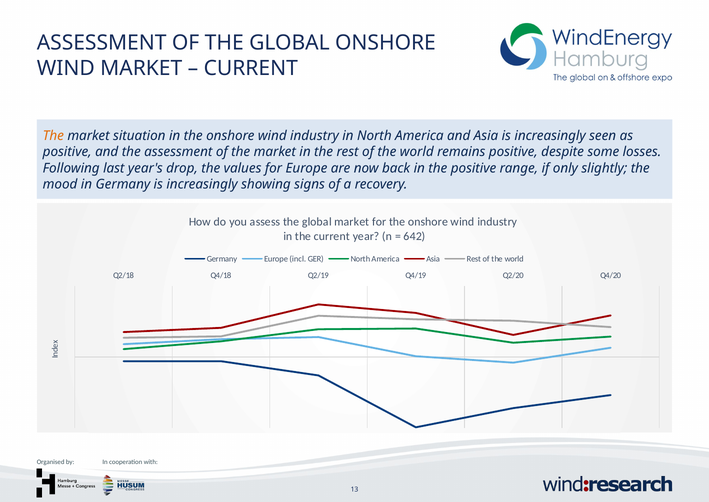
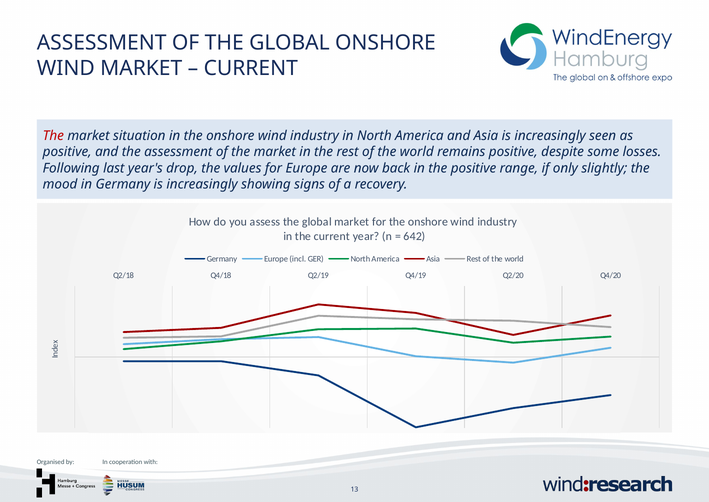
The colour: orange -> red (53, 136)
